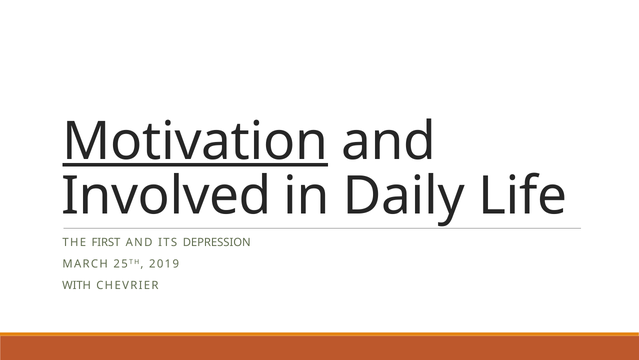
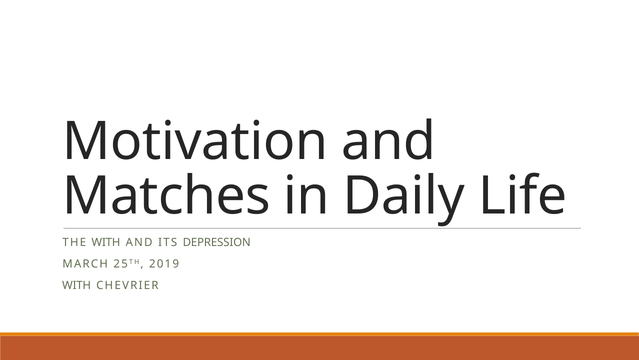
Motivation underline: present -> none (195, 142)
Involved: Involved -> Matches (166, 196)
THE FIRST: FIRST -> WITH (106, 242)
